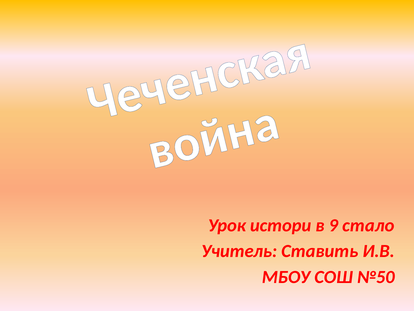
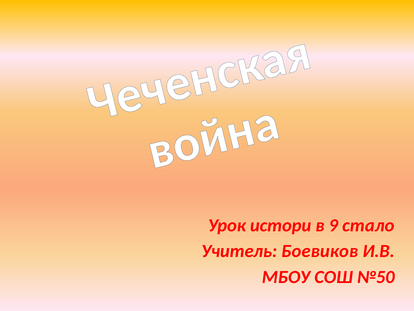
Ставить: Ставить -> Боевиков (320, 251)
